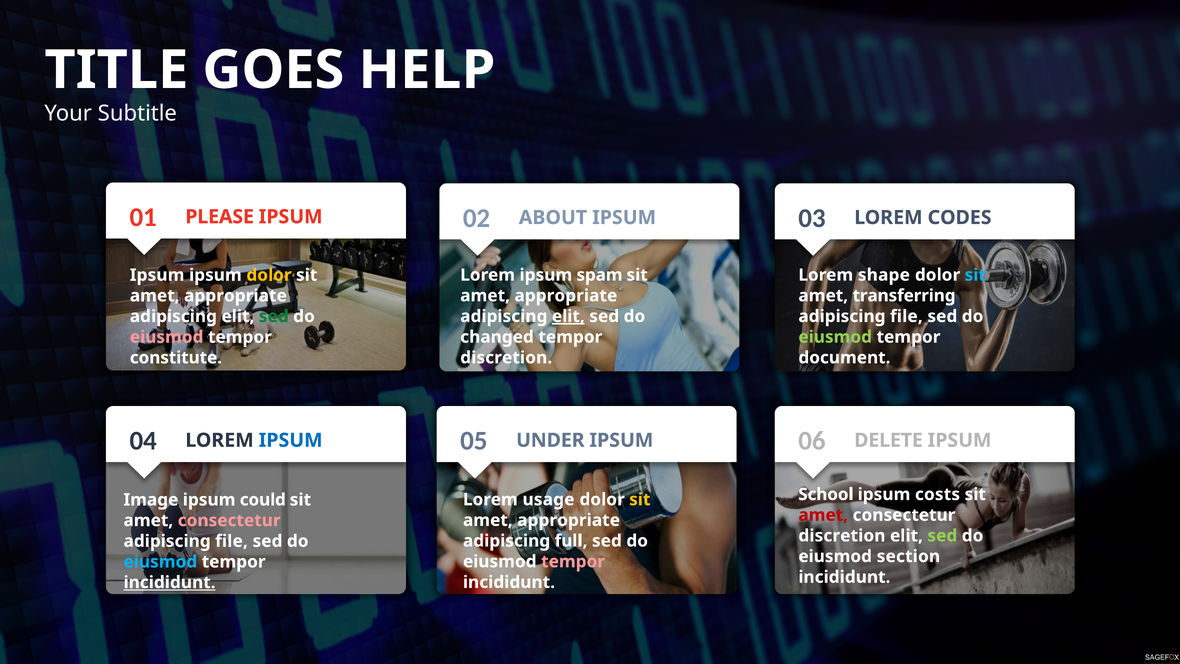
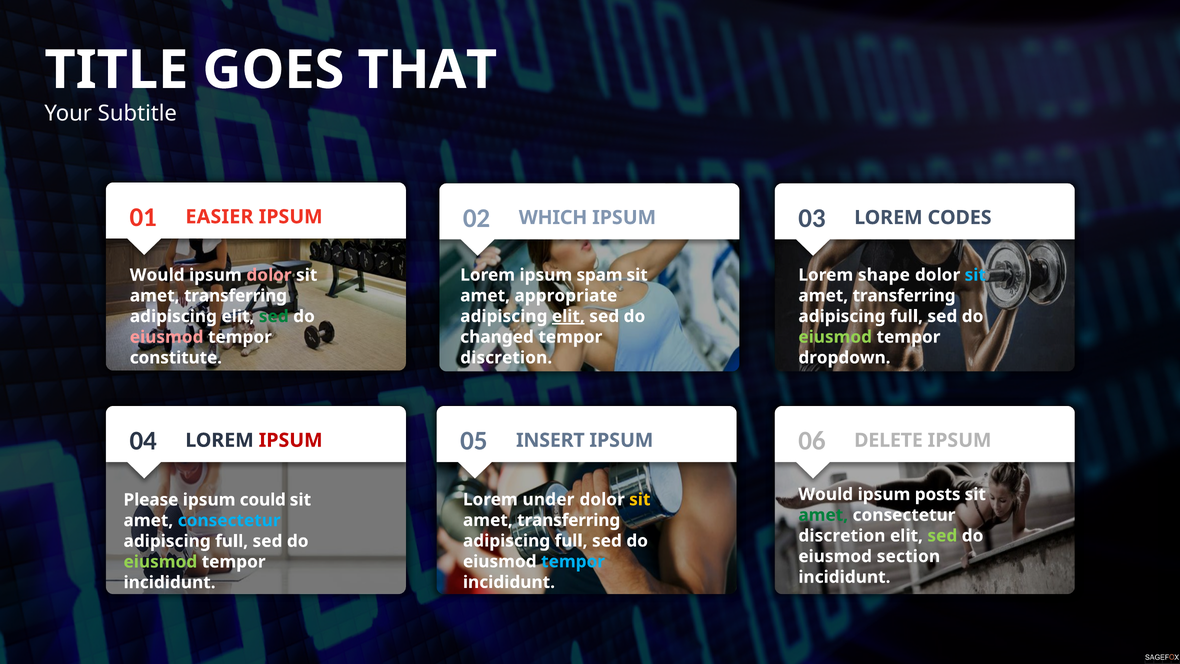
HELP: HELP -> THAT (427, 70)
PLEASE: PLEASE -> EASIER (219, 217)
ABOUT: ABOUT -> WHICH (553, 218)
Ipsum: Ipsum -> Would (157, 275)
dolor colour: yellow -> pink (269, 275)
appropriate: appropriate -> transferring (236, 296)
file: file -> full (906, 316)
document: document -> dropdown (844, 358)
IPSUM colour: blue -> red (291, 440)
UNDER: UNDER -> INSERT (550, 440)
School: School -> Would (826, 494)
costs: costs -> posts (938, 494)
usage: usage -> under (548, 499)
Image: Image -> Please (151, 500)
amet colour: red -> green (823, 515)
appropriate: appropriate -> transferring (569, 520)
consectetur colour: pink -> light blue (229, 520)
file: file -> full (232, 541)
tempor colour: pink -> light blue (573, 561)
eiusmod colour: light blue -> light green (160, 562)
incididunt underline: present -> none (170, 582)
